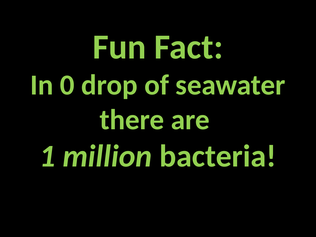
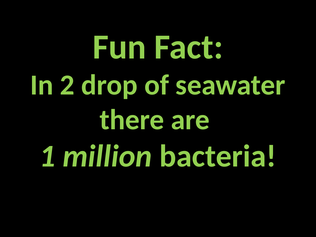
0: 0 -> 2 (67, 85)
